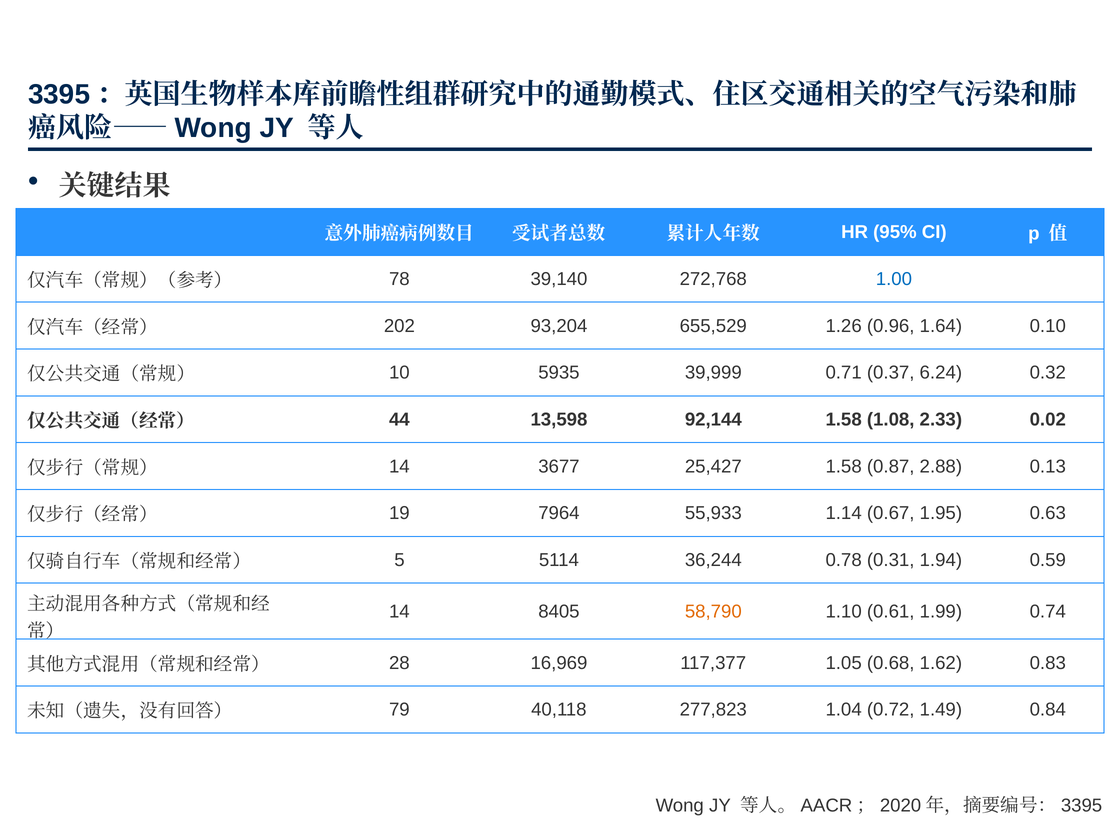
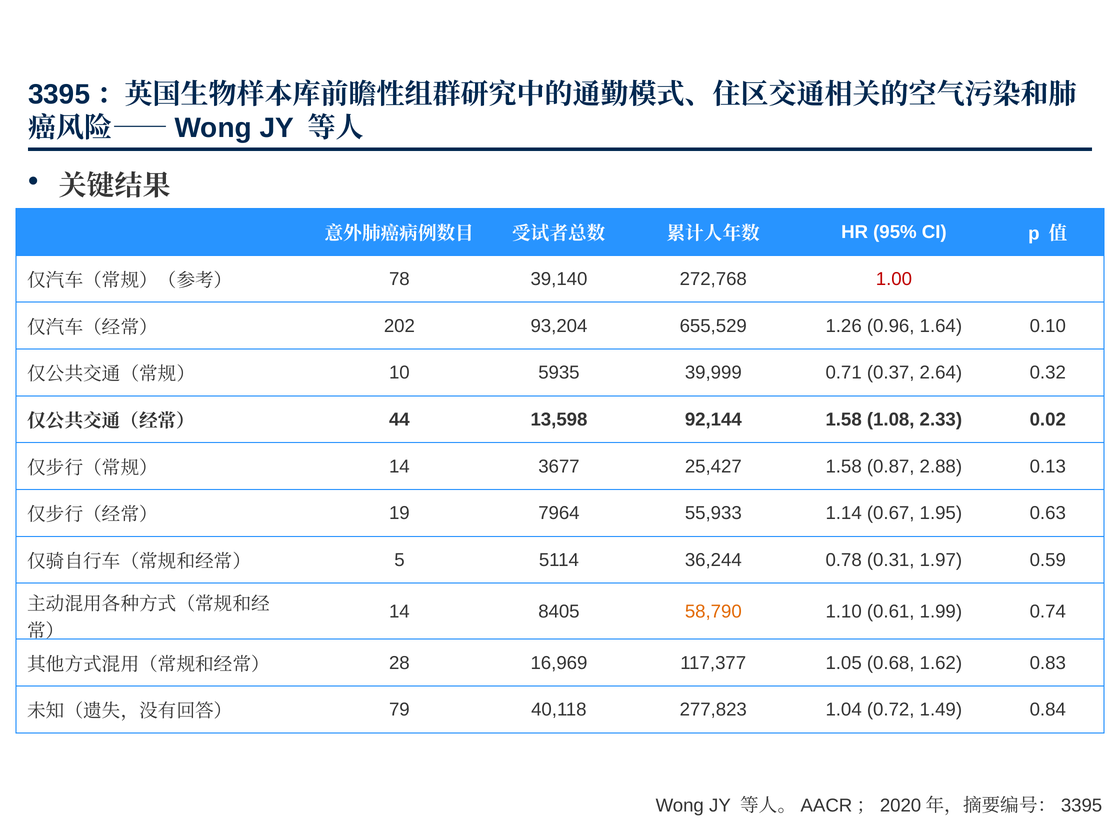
1.00 colour: blue -> red (894, 279)
6.24: 6.24 -> 2.64 (941, 373)
1.94: 1.94 -> 1.97 (941, 560)
